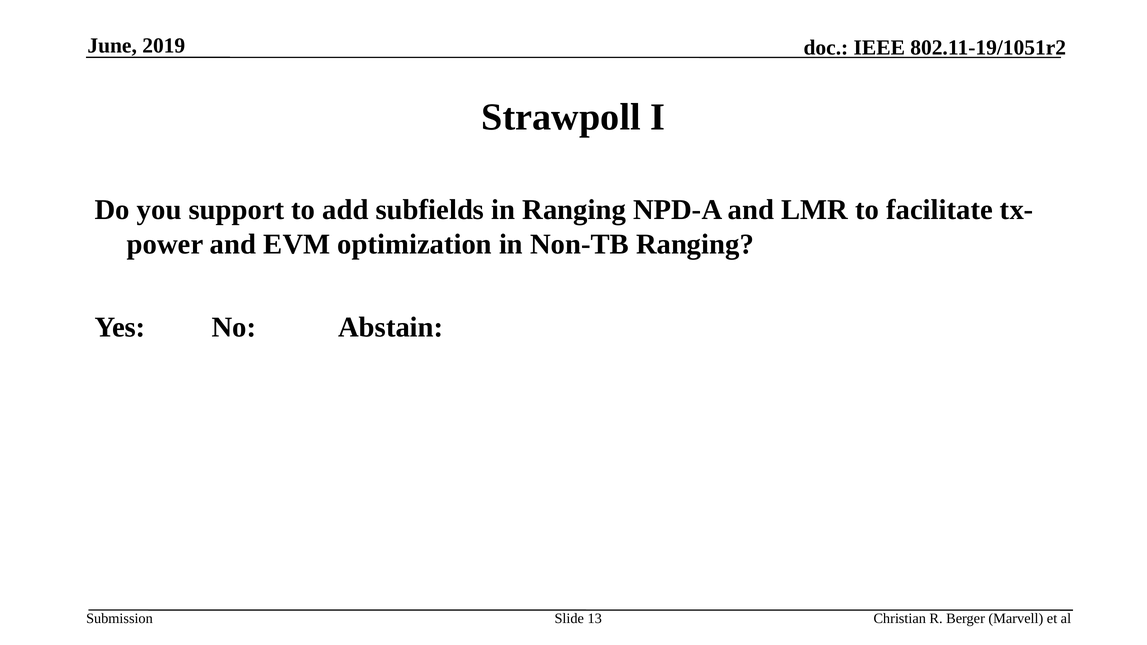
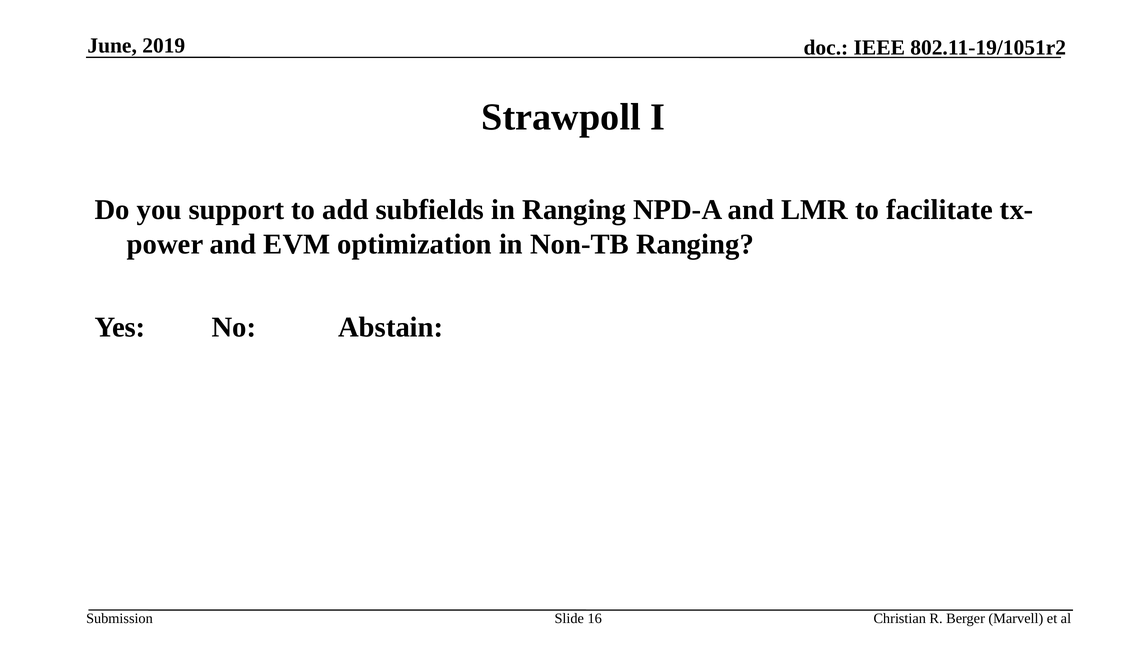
13: 13 -> 16 (595, 619)
